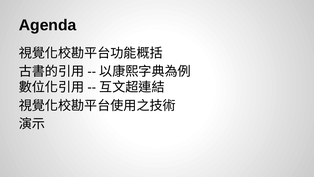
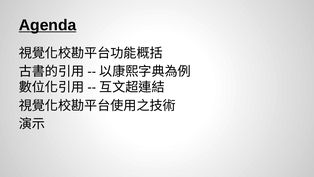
Agenda underline: none -> present (48, 25)
